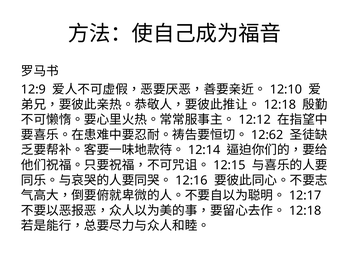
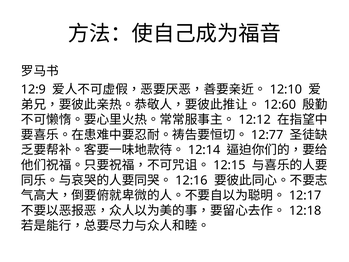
12:18: 12:18 -> 12:60 (280, 105)
12:62: 12:62 -> 12:77 (267, 135)
